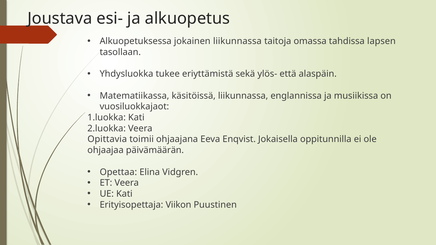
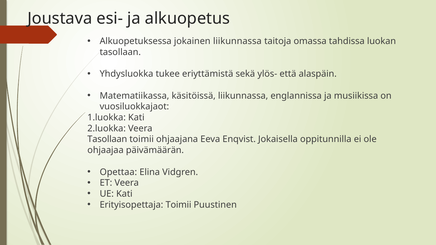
lapsen: lapsen -> luokan (382, 41)
Opittavia: Opittavia -> Tasollaan (107, 139)
Erityisopettaja Viikon: Viikon -> Toimii (178, 205)
